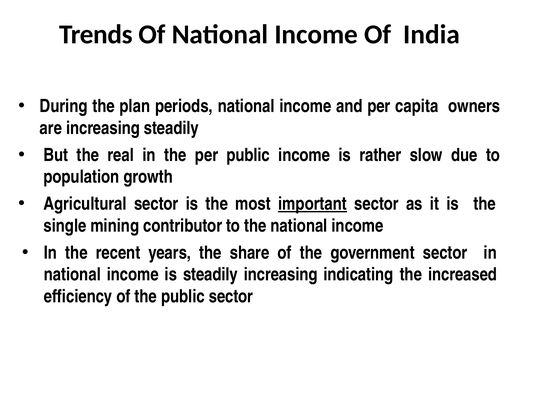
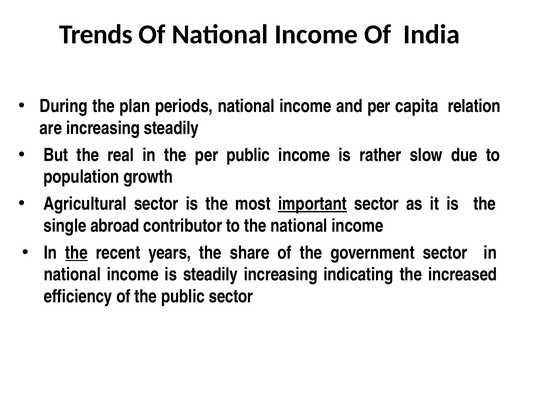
owners: owners -> relation (474, 106)
mining: mining -> abroad (115, 225)
the underline: none -> present (77, 252)
